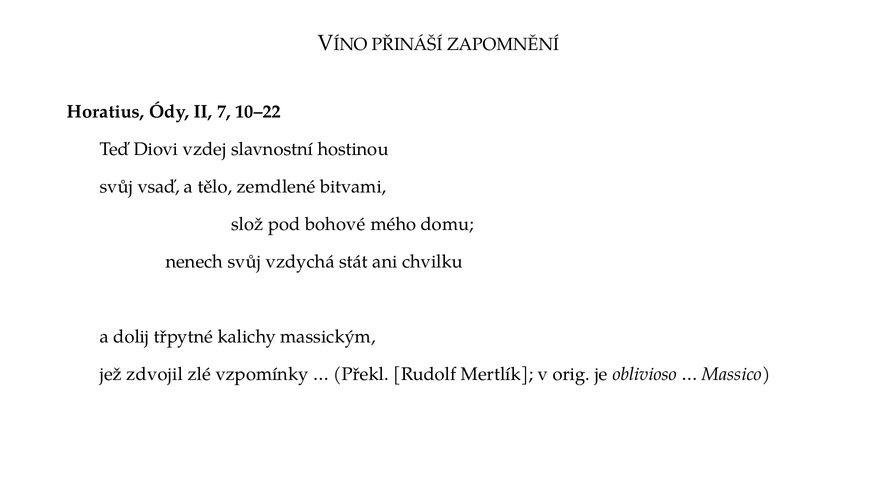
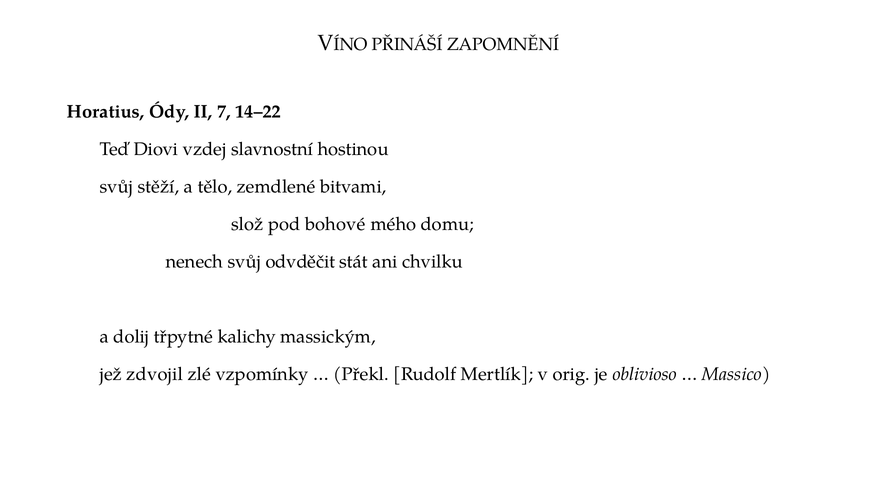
10–22: 10–22 -> 14–22 (258, 112)
vsaď: vsaď -> stěží (159, 187)
vzdychá: vzdychá -> odvděčit (300, 262)
